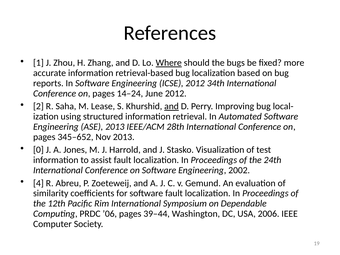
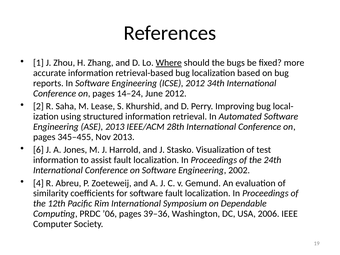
and underline: present -> none (172, 106)
345–652: 345–652 -> 345–455 (75, 137)
0: 0 -> 6 (38, 150)
39–44: 39–44 -> 39–36 (157, 214)
